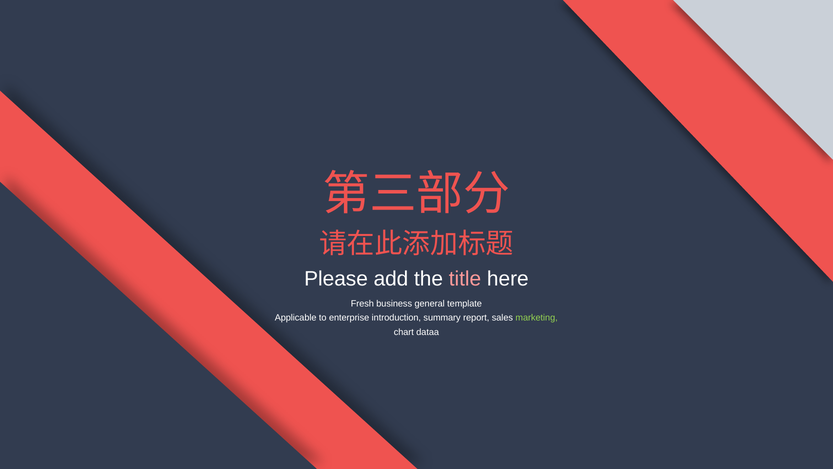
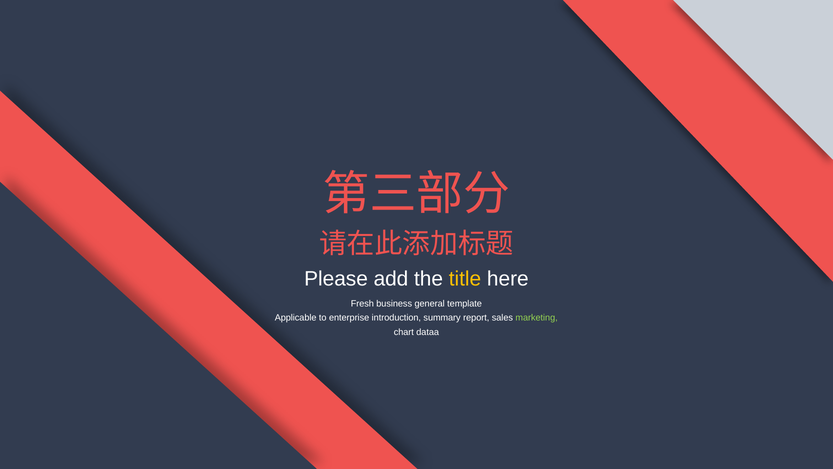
title colour: pink -> yellow (465, 279)
